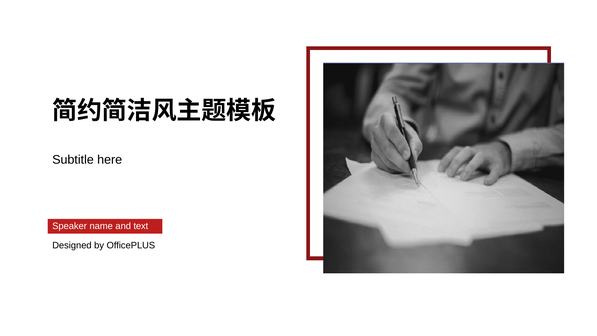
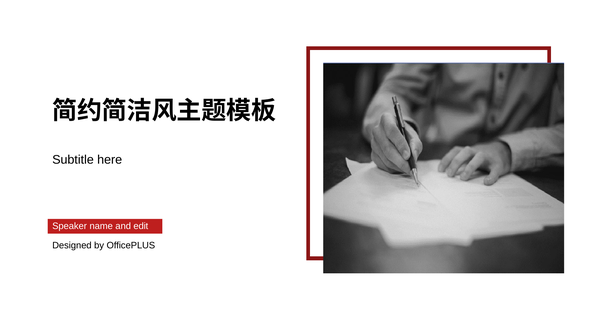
text: text -> edit (141, 226)
